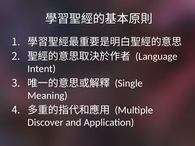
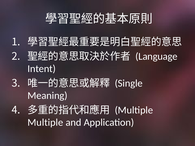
Discover: Discover -> Multiple (45, 123)
